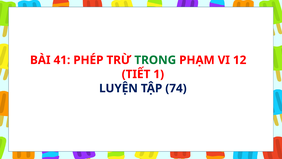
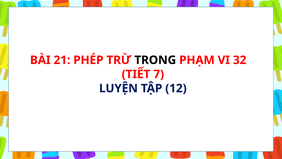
41: 41 -> 21 (62, 60)
TRONG colour: green -> black (155, 60)
12: 12 -> 32 (240, 60)
1: 1 -> 7 (159, 74)
74: 74 -> 12 (176, 88)
